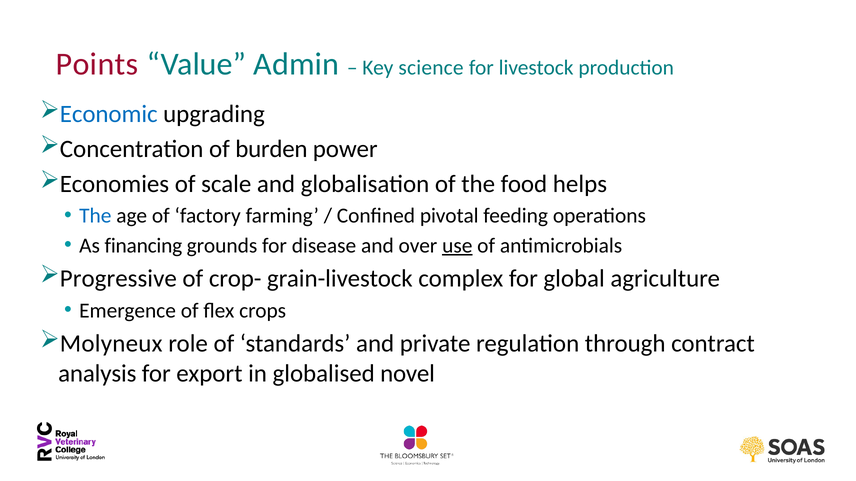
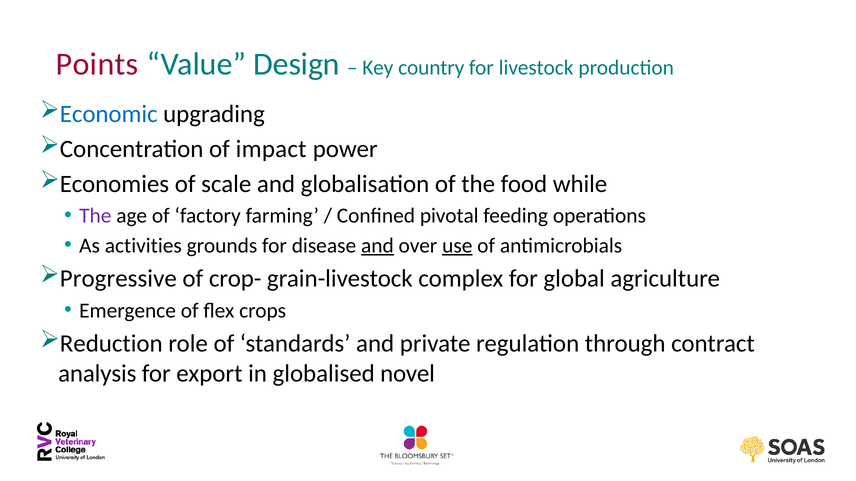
Admin: Admin -> Design (297, 64)
science: science -> country (431, 68)
burden: burden -> impact (271, 149)
helps: helps -> while (580, 184)
The colour: blue -> purple (95, 216)
financing: financing -> activities (143, 246)
and underline: none -> present (377, 246)
Molyneux: Molyneux -> Reduction (111, 344)
